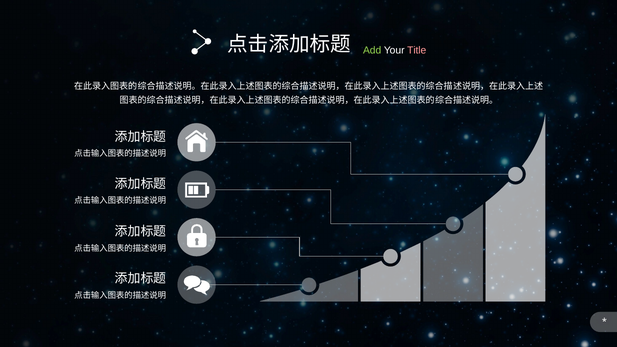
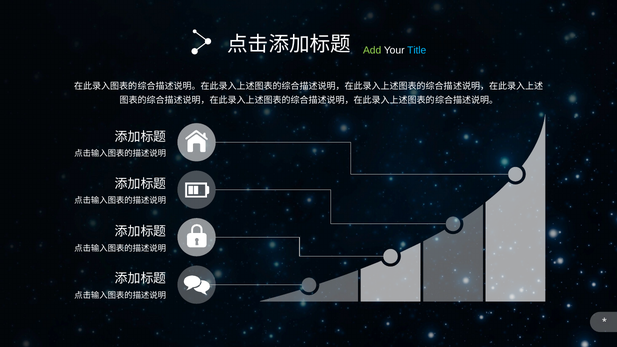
Title colour: pink -> light blue (417, 50)
